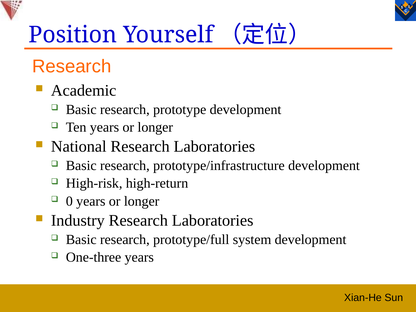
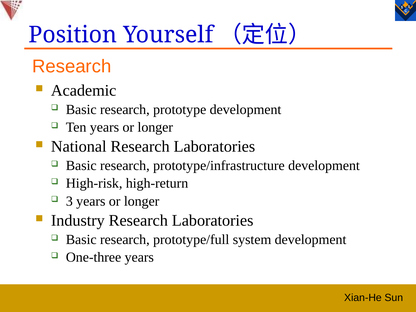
0: 0 -> 3 (69, 201)
